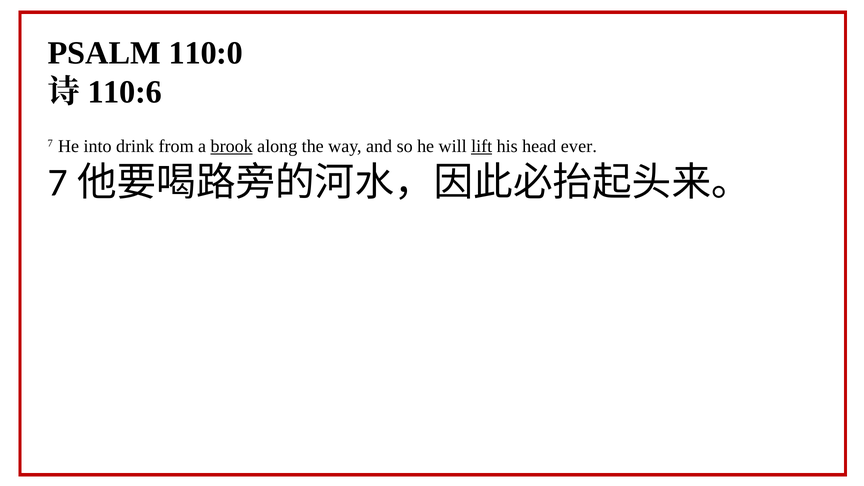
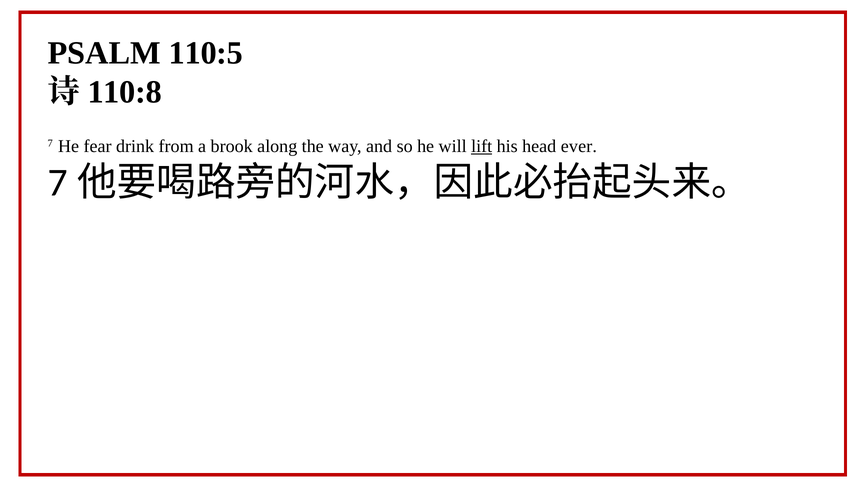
110:0: 110:0 -> 110:5 (206, 53)
110:6: 110:6 -> 110:8 (125, 92)
into: into -> fear (98, 146)
brook underline: present -> none (232, 146)
